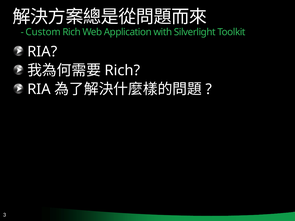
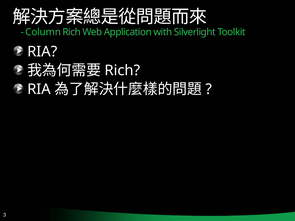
Custom: Custom -> Column (43, 32)
